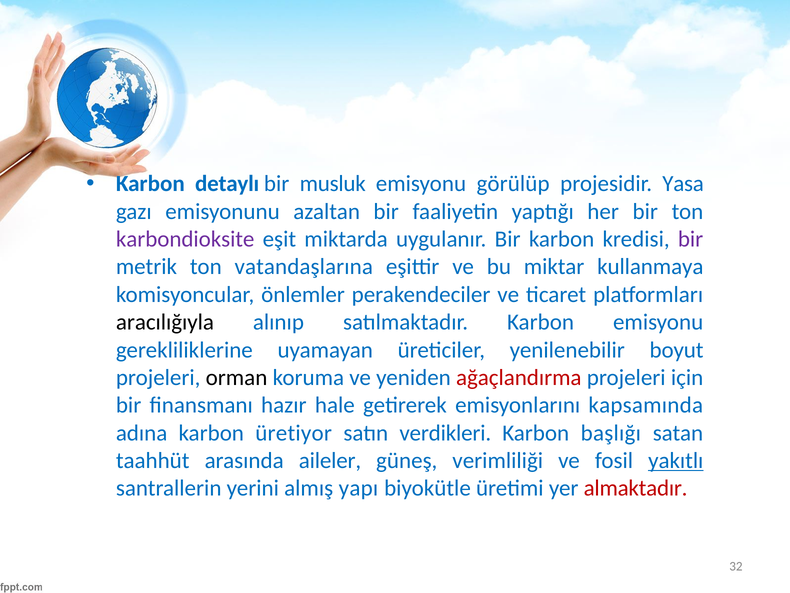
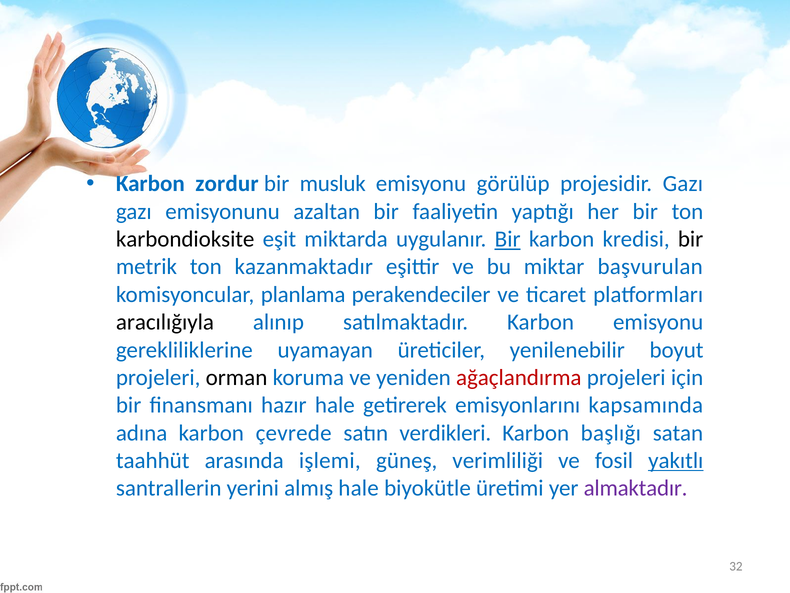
detaylı: detaylı -> zordur (227, 184)
projesidir Yasa: Yasa -> Gazı (683, 184)
karbondioksite colour: purple -> black (185, 239)
Bir underline: none -> present (508, 239)
bir colour: purple -> black (691, 239)
vatandaşlarına: vatandaşlarına -> kazanmaktadır (304, 267)
kullanmaya: kullanmaya -> başvurulan (650, 267)
önlemler: önlemler -> planlama (303, 294)
üretiyor: üretiyor -> çevrede (294, 433)
aileler: aileler -> işlemi (330, 460)
almış yapı: yapı -> hale (359, 488)
almaktadır colour: red -> purple (636, 488)
